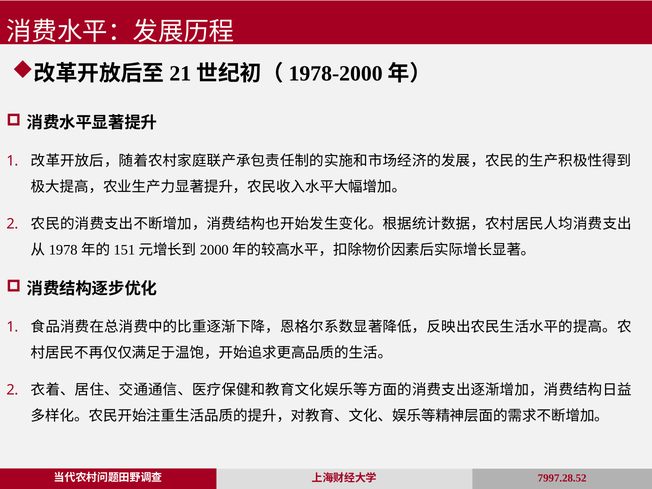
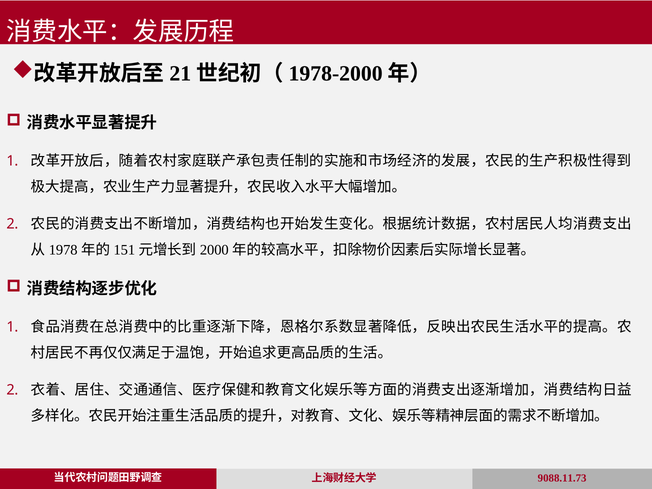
7997.28.52: 7997.28.52 -> 9088.11.73 (562, 478)
